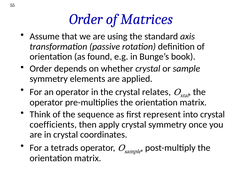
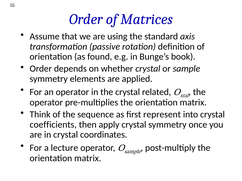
relates: relates -> related (157, 92)
tetrads: tetrads -> lecture (64, 148)
